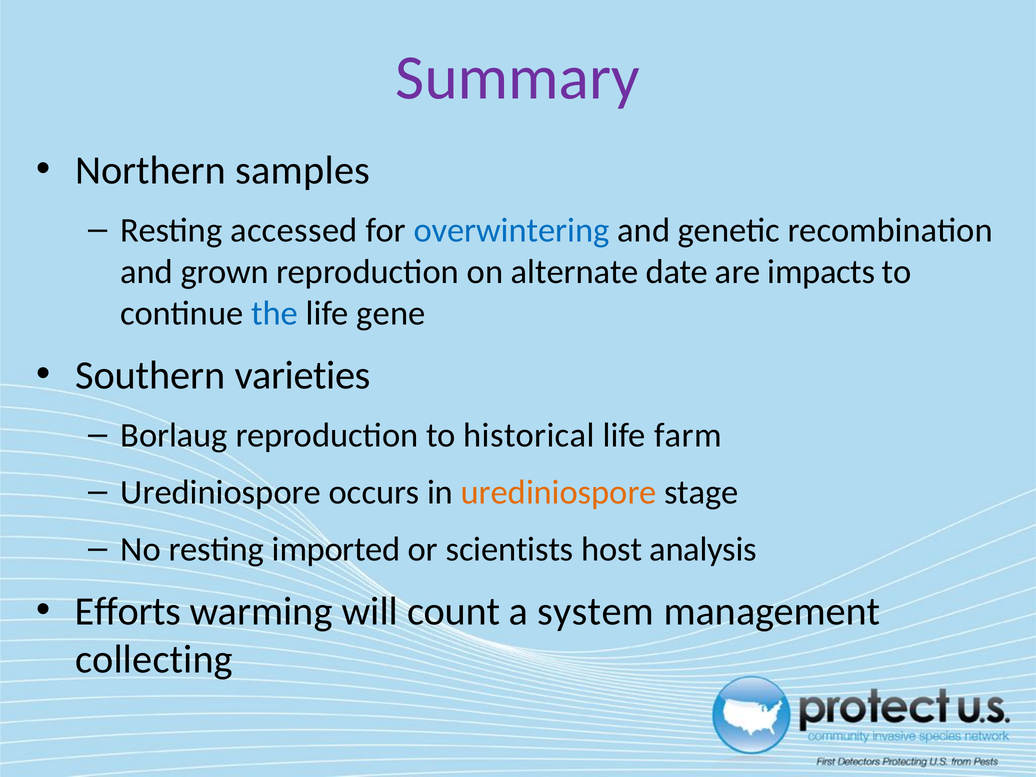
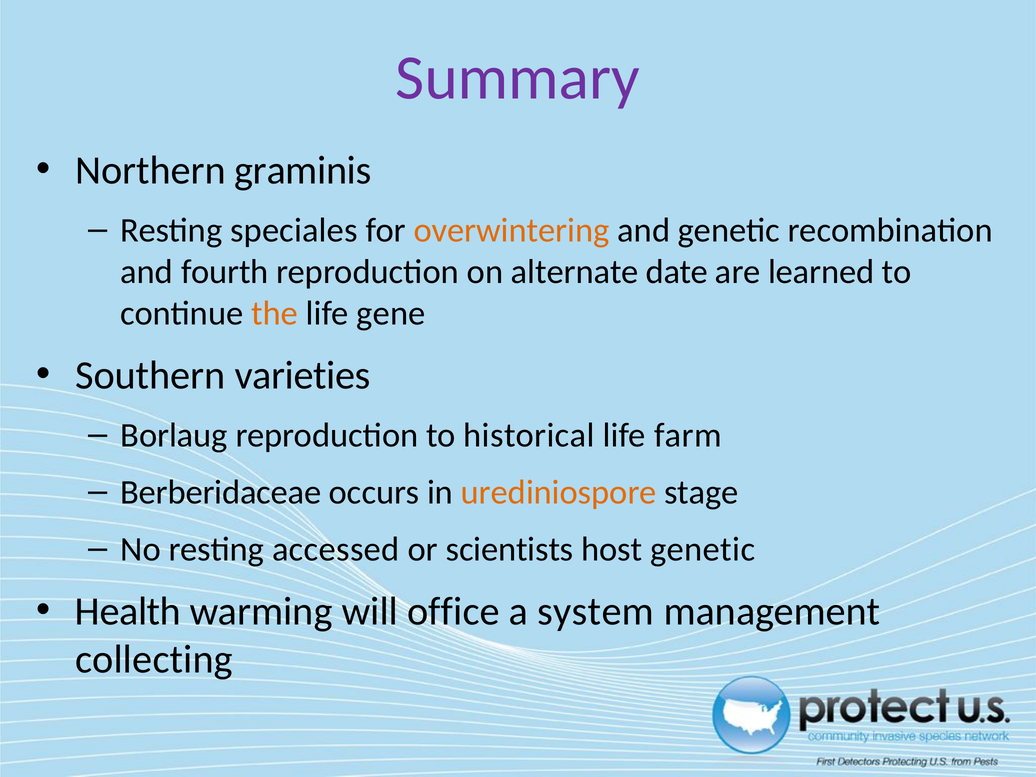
samples: samples -> graminis (303, 170)
accessed: accessed -> speciales (294, 230)
overwintering colour: blue -> orange (512, 230)
grown: grown -> fourth (225, 272)
impacts: impacts -> learned (821, 272)
the colour: blue -> orange (275, 313)
Urediniospore: Urediniospore -> Berberidaceae (221, 492)
imported: imported -> accessed (336, 549)
host analysis: analysis -> genetic (703, 549)
Efforts: Efforts -> Health (128, 611)
count: count -> office (453, 611)
